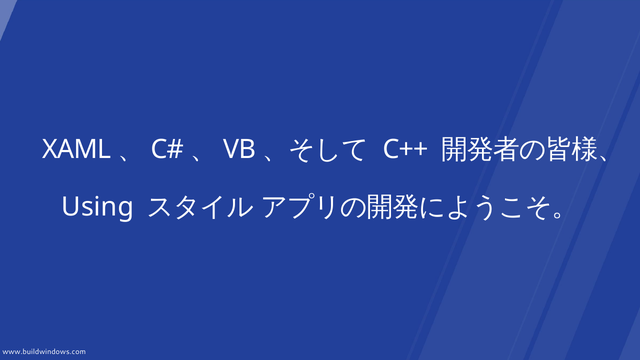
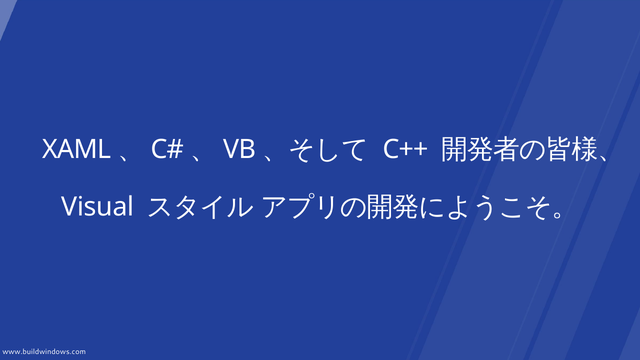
Using: Using -> Visual (98, 207)
